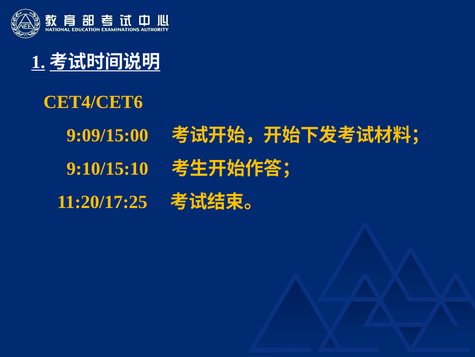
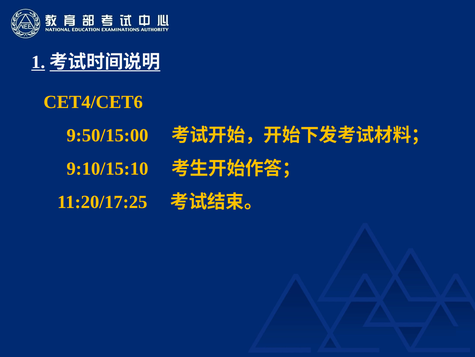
9:09/15:00: 9:09/15:00 -> 9:50/15:00 (107, 135)
